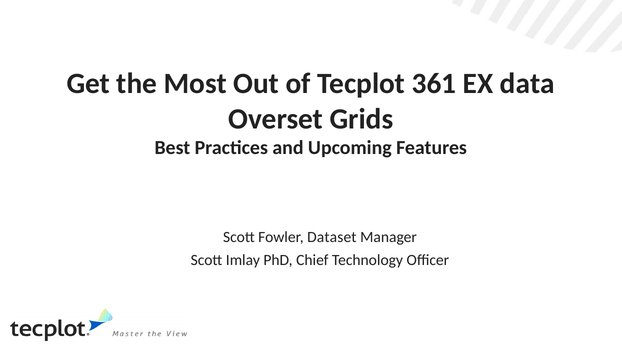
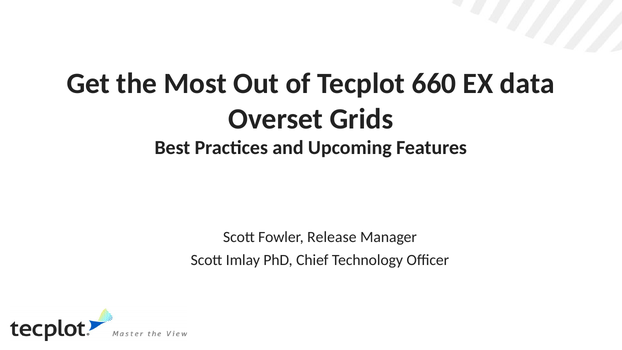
361: 361 -> 660 (434, 84)
Dataset: Dataset -> Release (332, 237)
